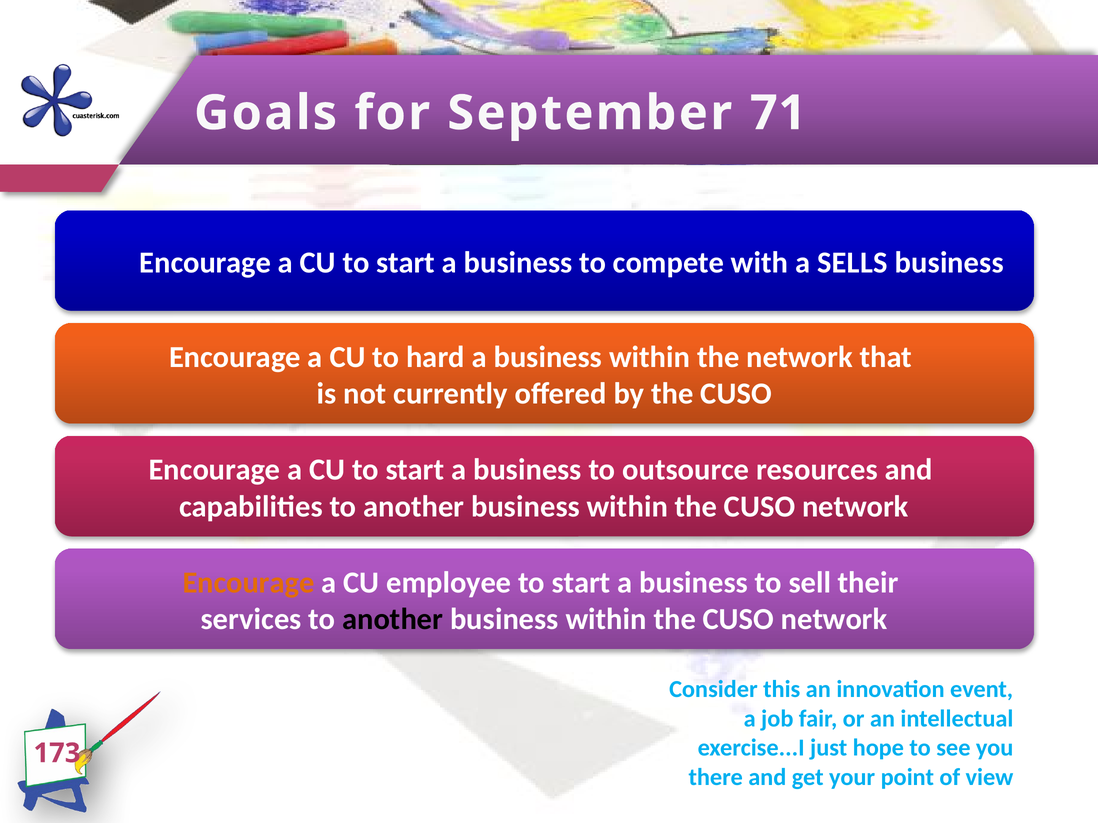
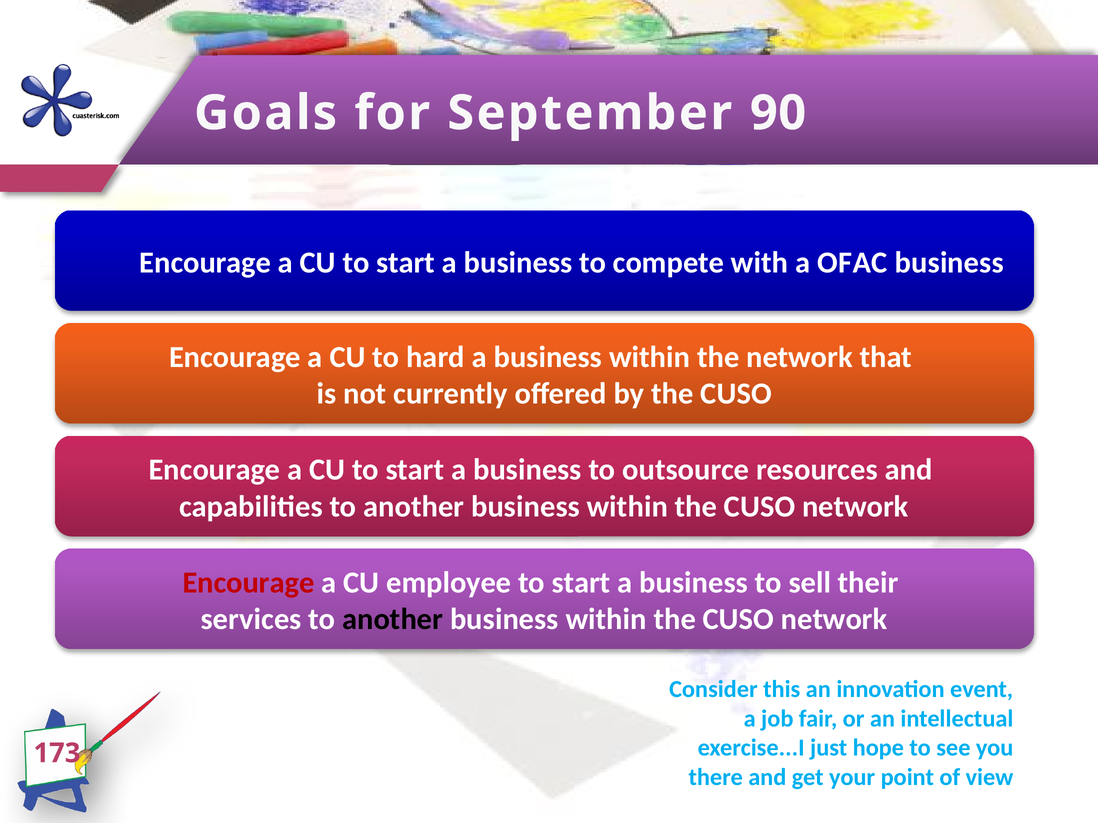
71: 71 -> 90 (778, 113)
SELLS: SELLS -> OFAC (852, 263)
Encourage colour: orange -> red (249, 583)
